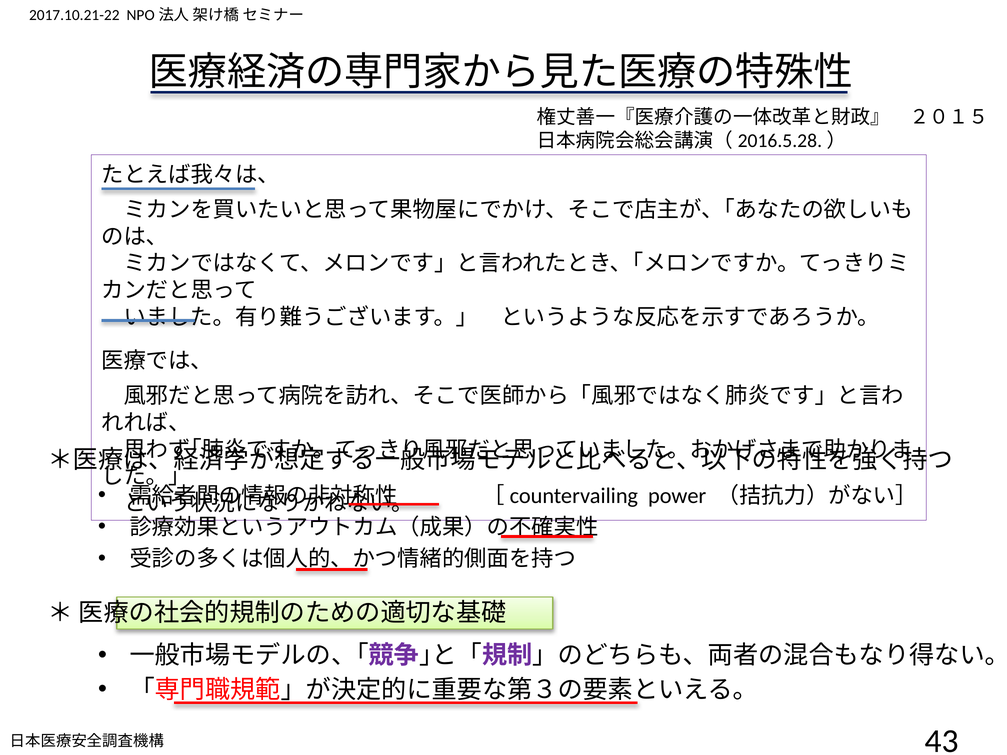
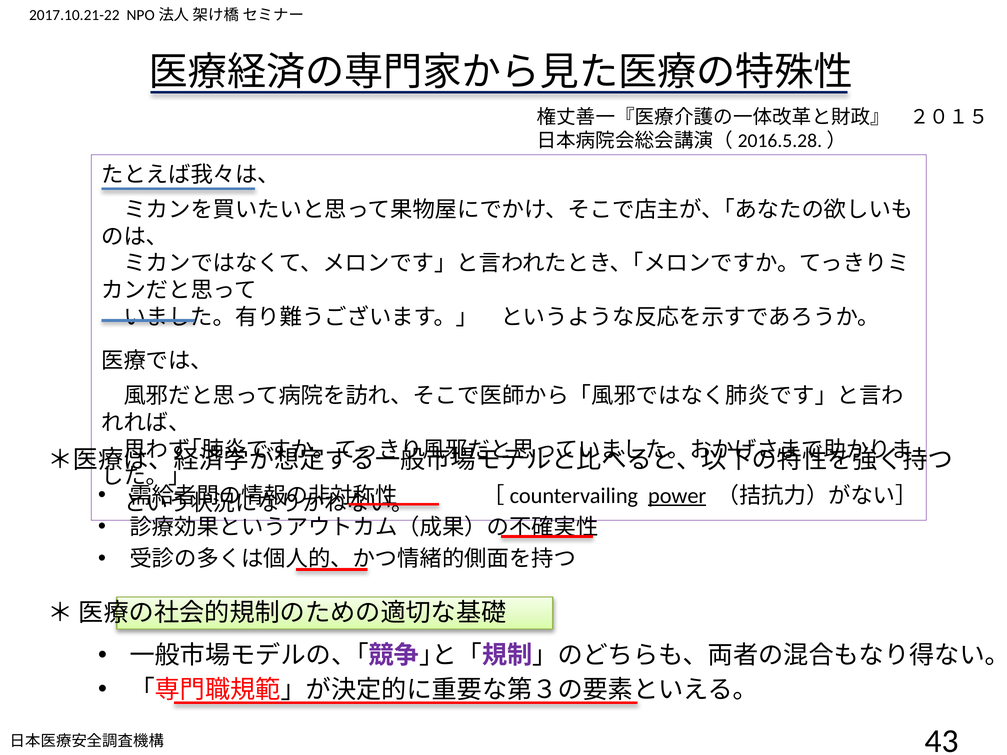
power underline: none -> present (677, 496)
